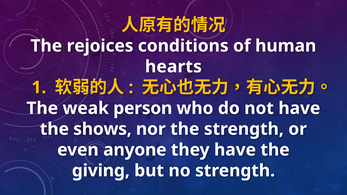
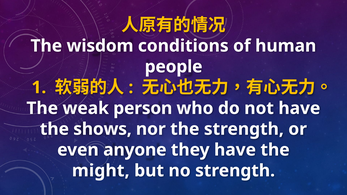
rejoices: rejoices -> wisdom (100, 46)
hearts: hearts -> people (174, 67)
giving: giving -> might (101, 171)
